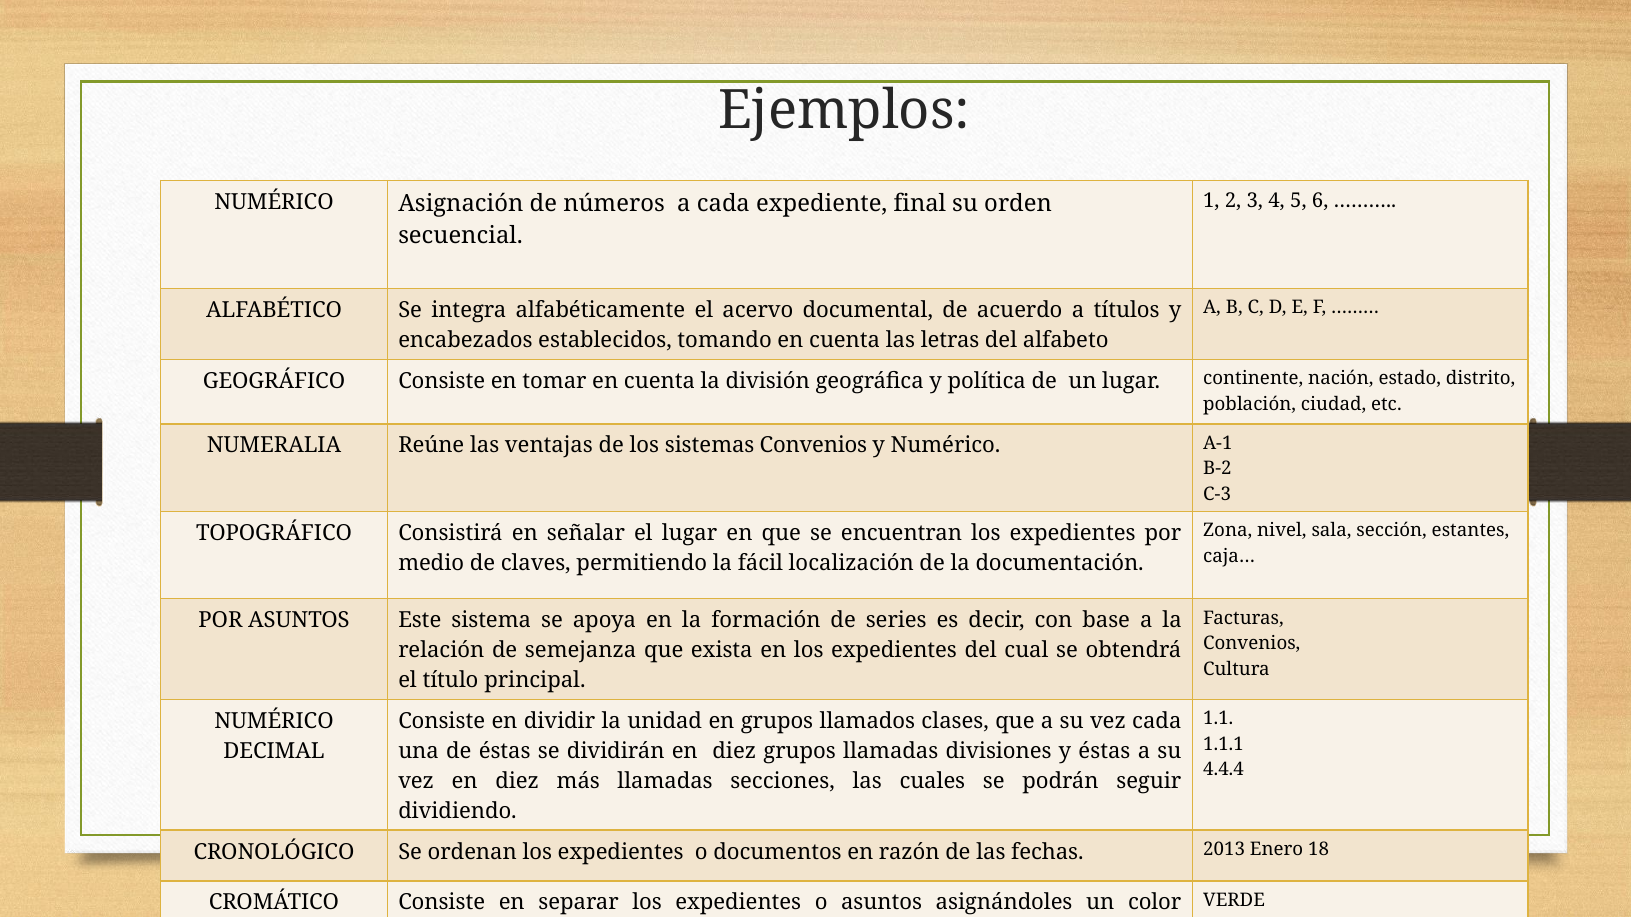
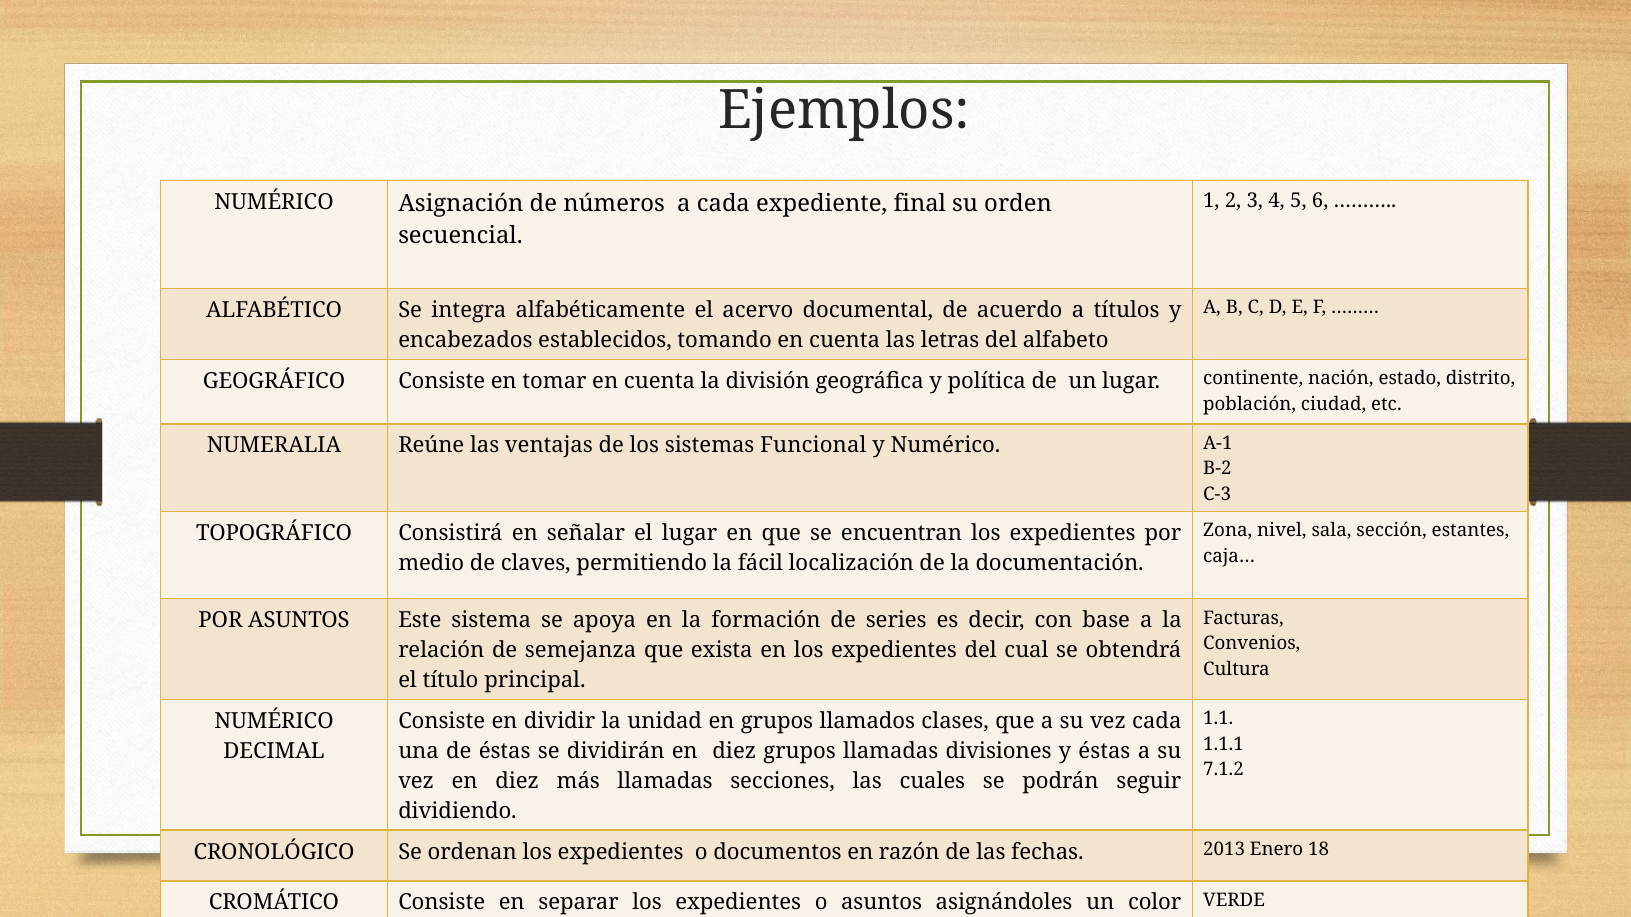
sistemas Convenios: Convenios -> Funcional (813, 446)
4.4.4: 4.4.4 -> 7.1.2 (1224, 770)
